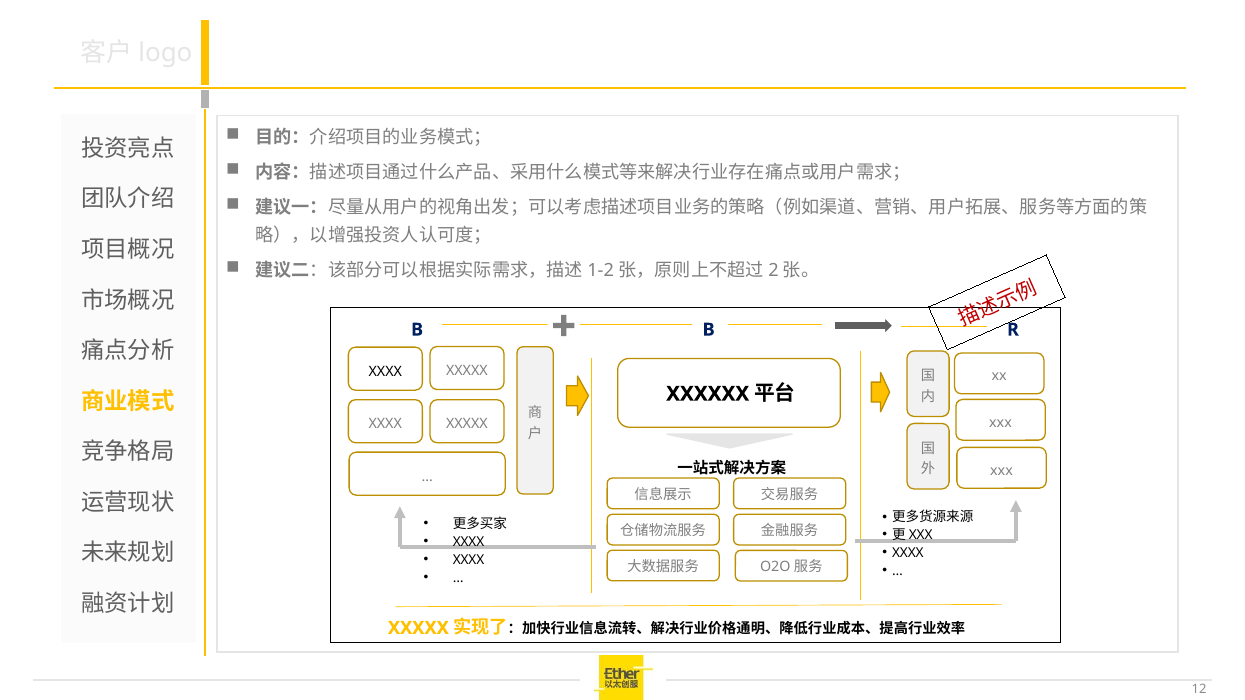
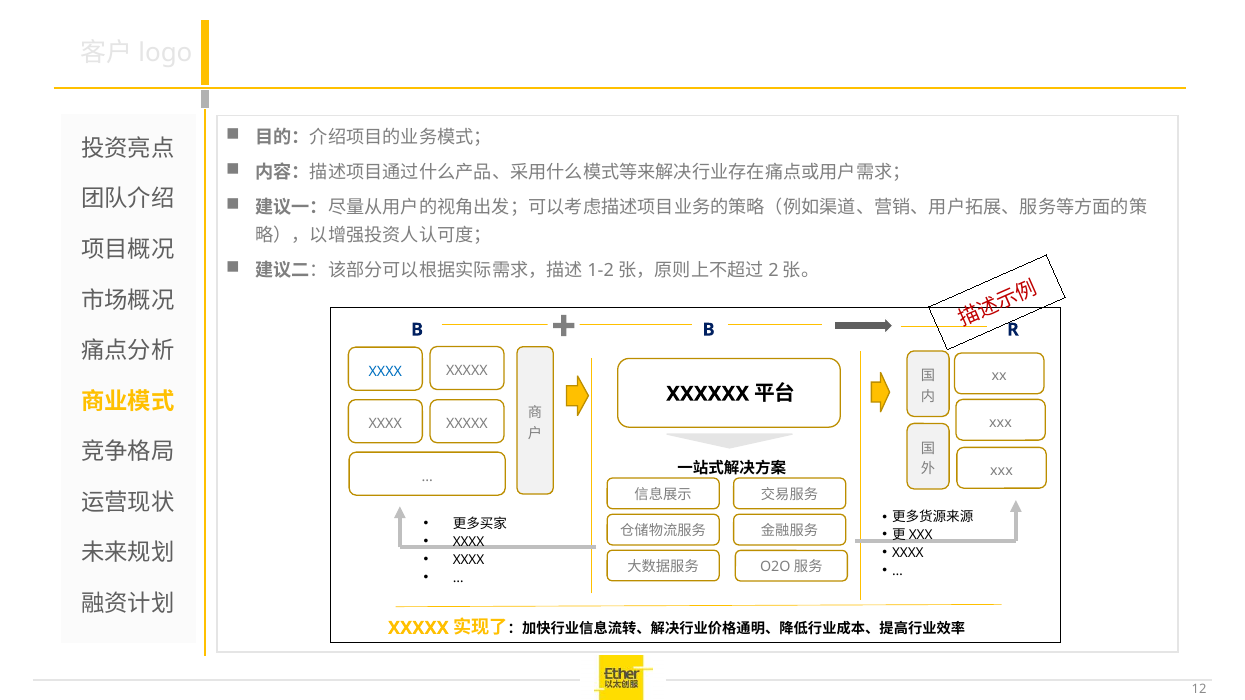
XXXX colour: black -> blue (385, 372)
